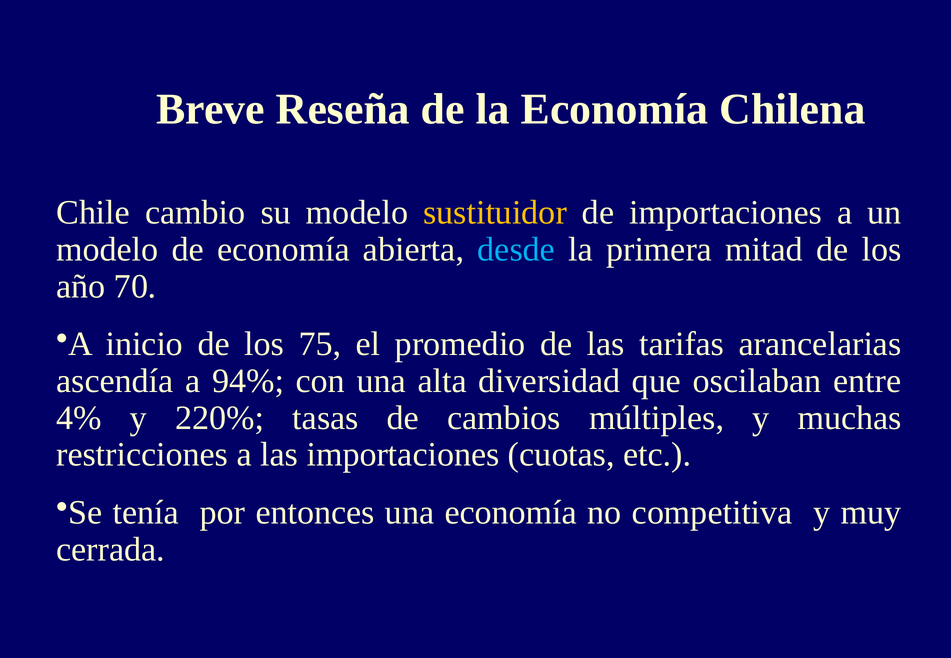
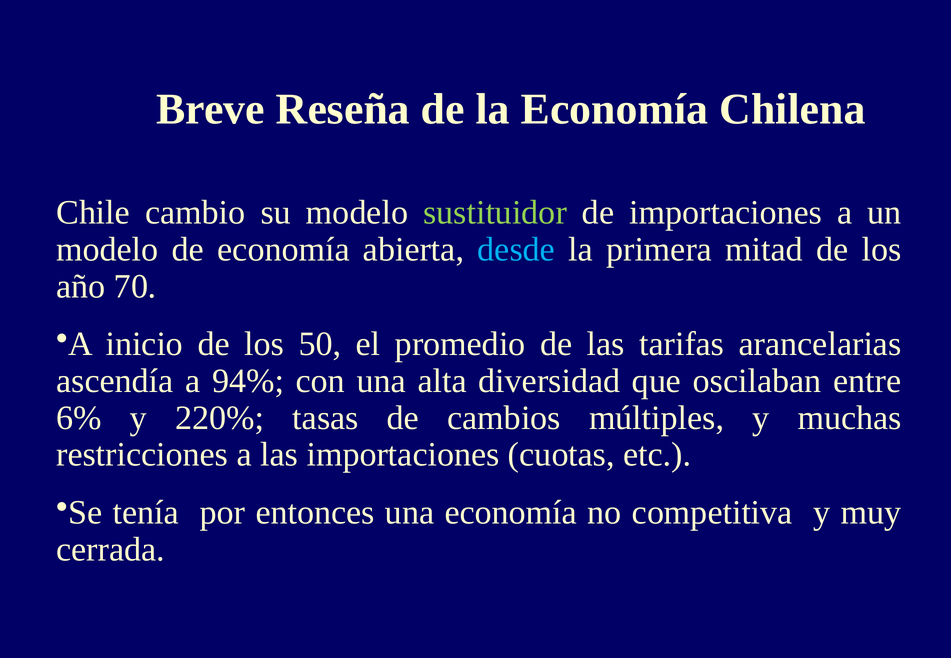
sustituidor colour: yellow -> light green (495, 213)
75: 75 -> 50 (320, 344)
4%: 4% -> 6% (79, 418)
